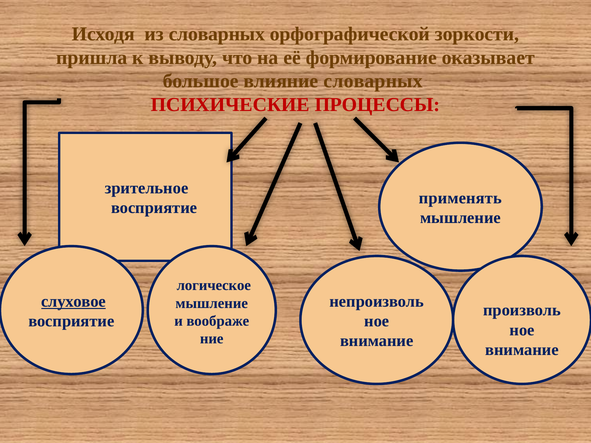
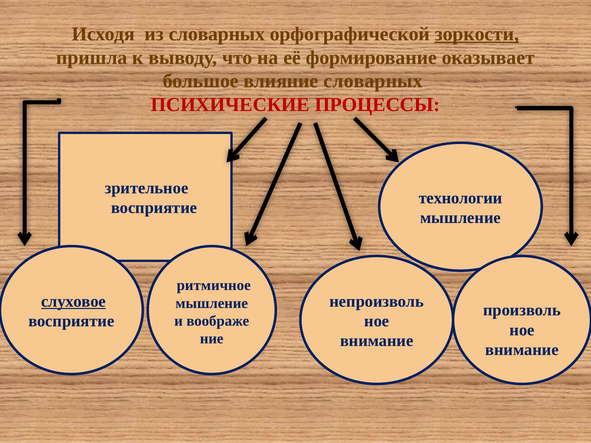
зоркости underline: none -> present (477, 34)
применять: применять -> технологии (461, 198)
логическое: логическое -> ритмичное (214, 285)
